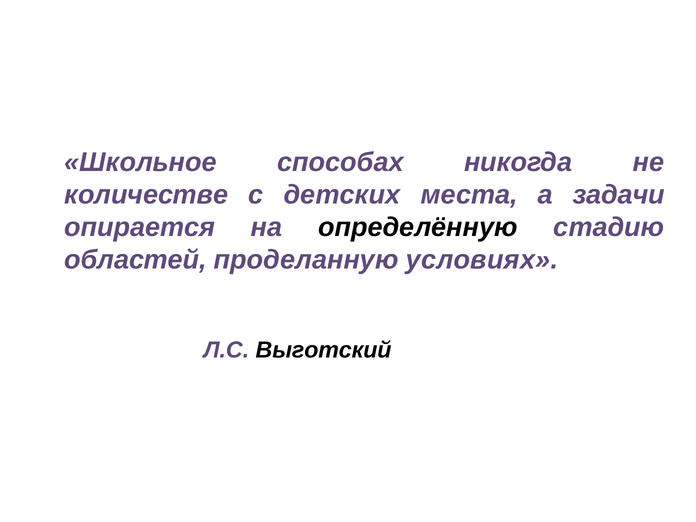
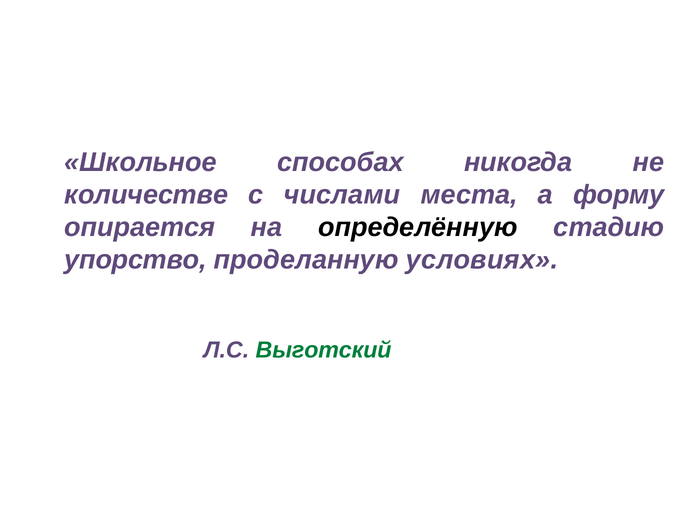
детских: детских -> числами (342, 195)
задачи: задачи -> форму (619, 195)
областей: областей -> упорство (136, 260)
Выготский colour: black -> green (324, 350)
